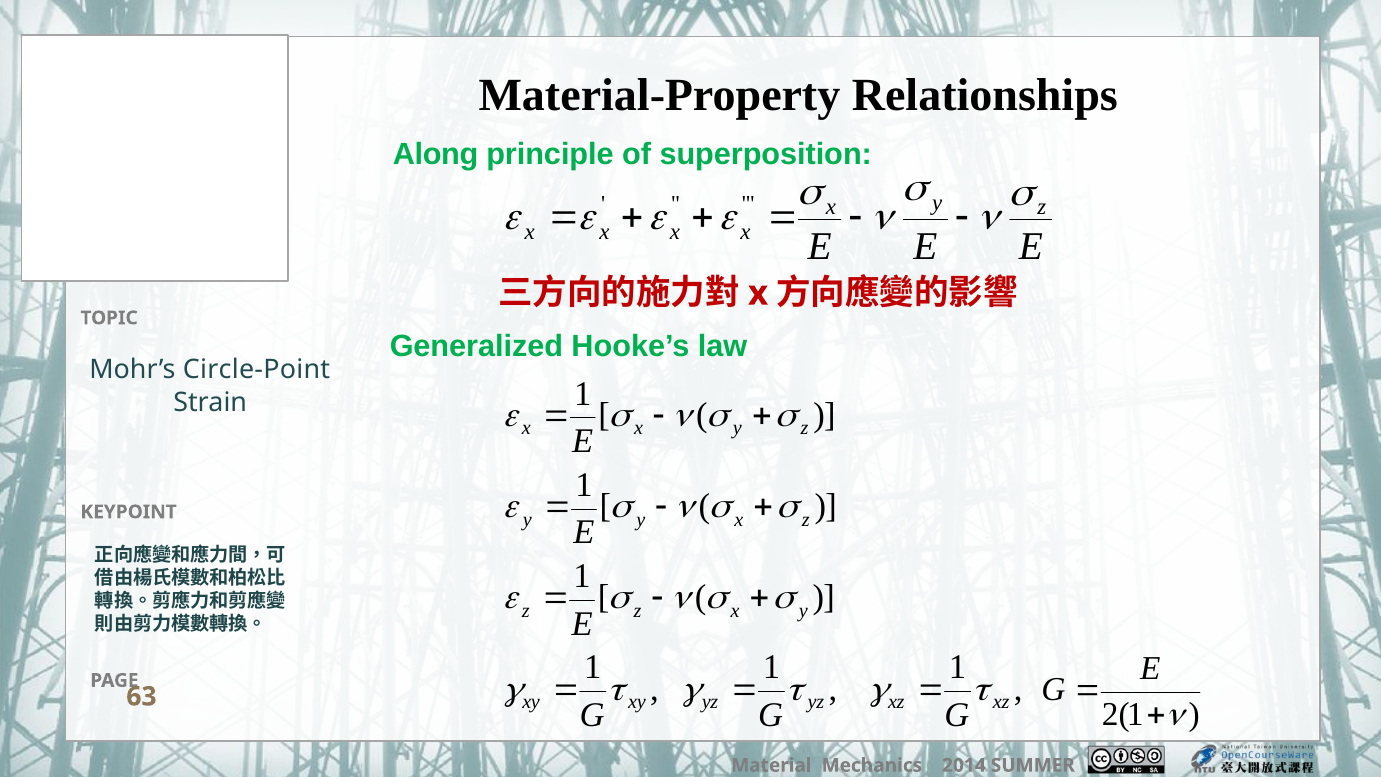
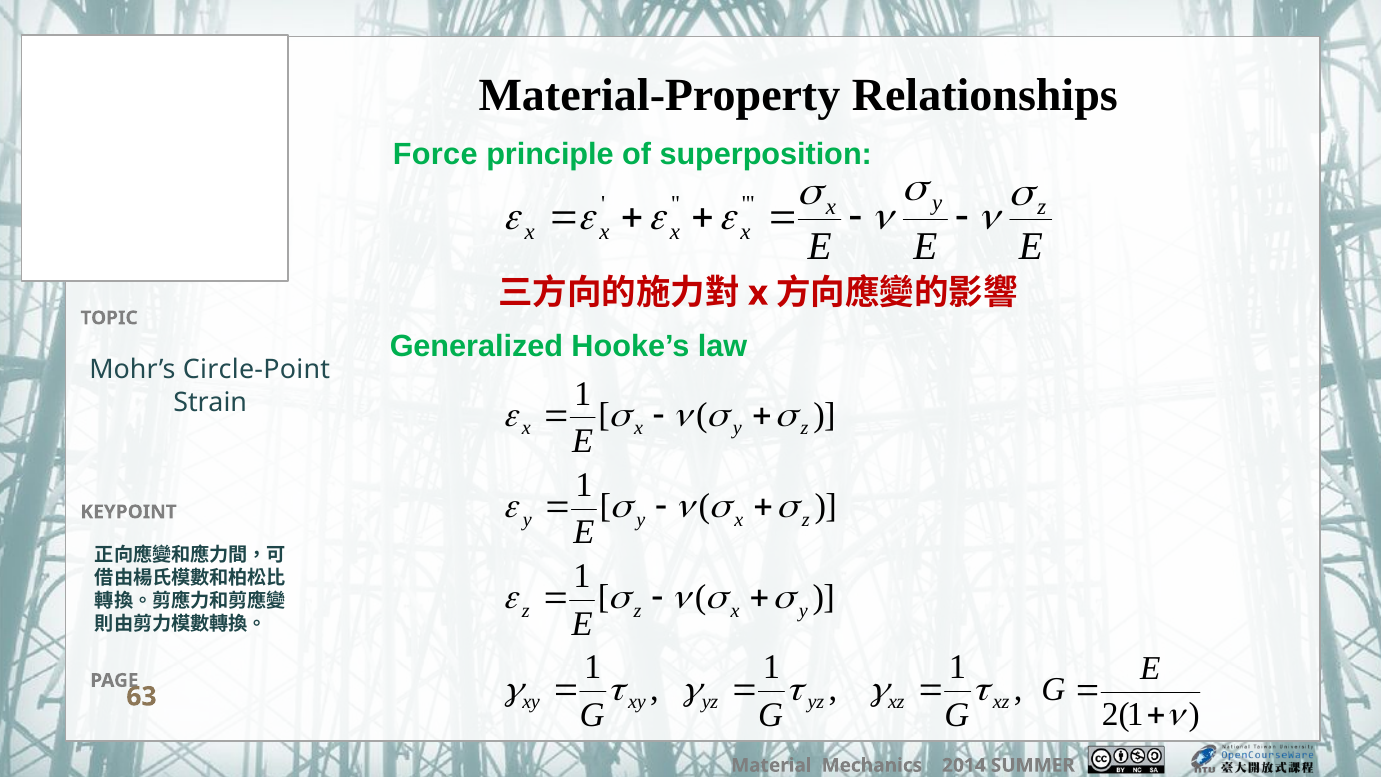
Along: Along -> Force (435, 155)
